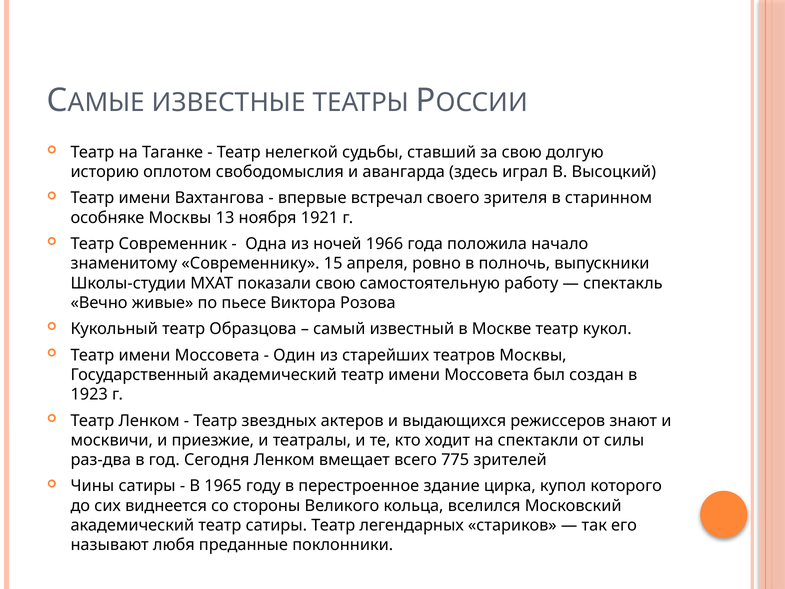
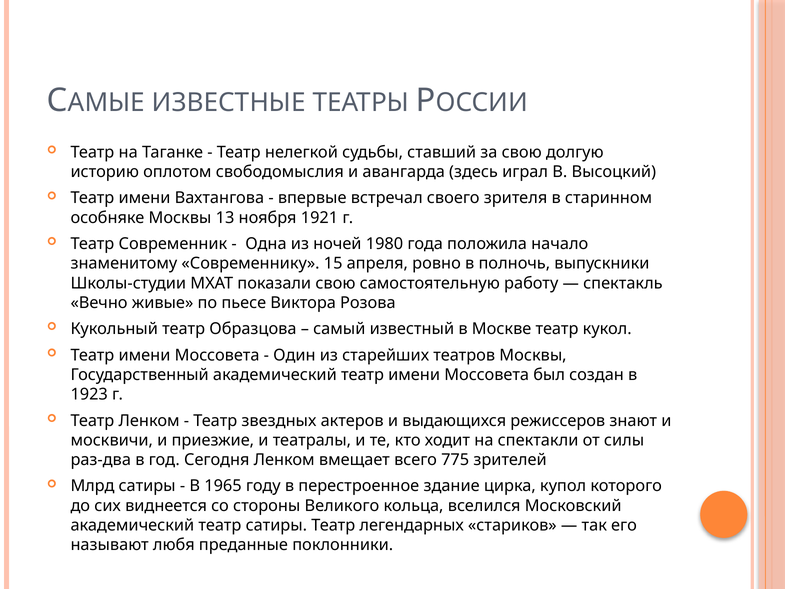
1966: 1966 -> 1980 (384, 244)
Чины: Чины -> Млрд (92, 486)
